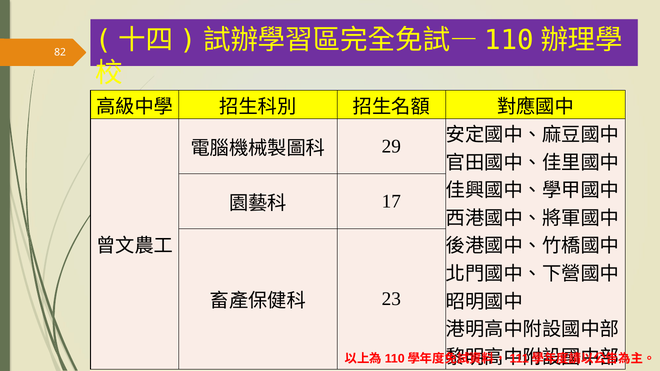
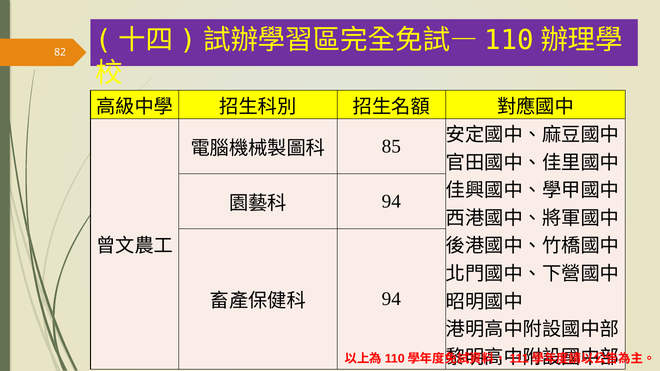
29: 29 -> 85 (391, 146)
17: 17 -> 94 (391, 202)
23: 23 -> 94 (391, 299)
